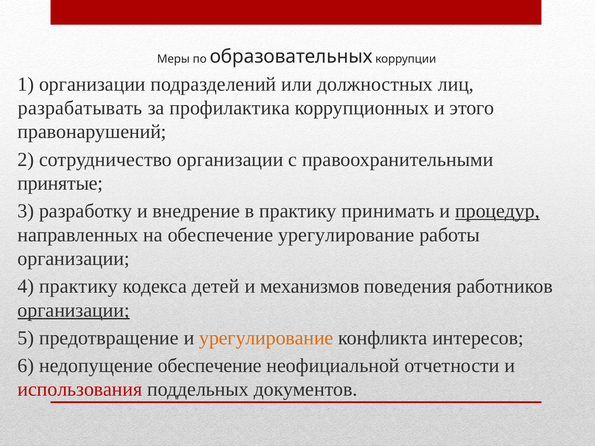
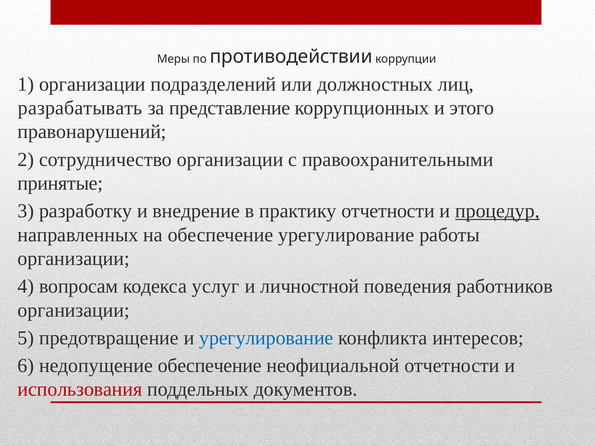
образовательных: образовательных -> противодействии (291, 56)
профилактика: профилактика -> представление (230, 108)
практику принимать: принимать -> отчетности (388, 211)
4 практику: практику -> вопросам (79, 287)
детей: детей -> услуг (216, 287)
механизмов: механизмов -> личностной (310, 287)
организации underline: present -> none (74, 310)
урегулирование colour: orange -> blue (266, 338)
